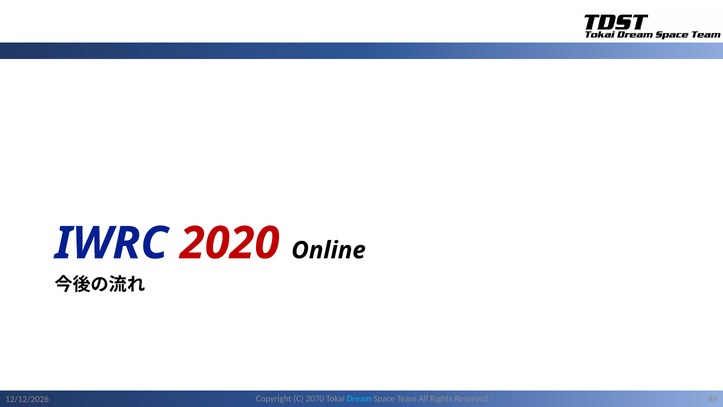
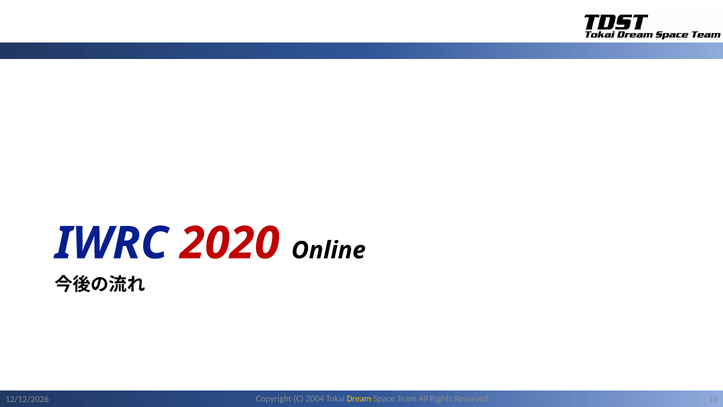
2070: 2070 -> 2004 (315, 399)
Dream colour: light blue -> yellow (359, 399)
89: 89 -> 10 (713, 399)
